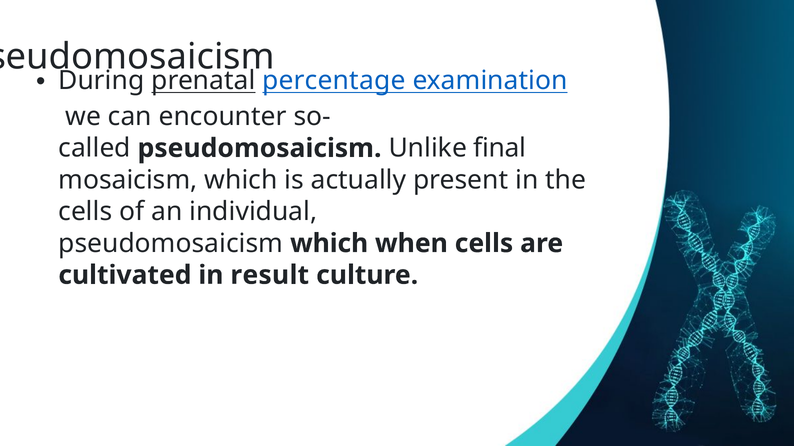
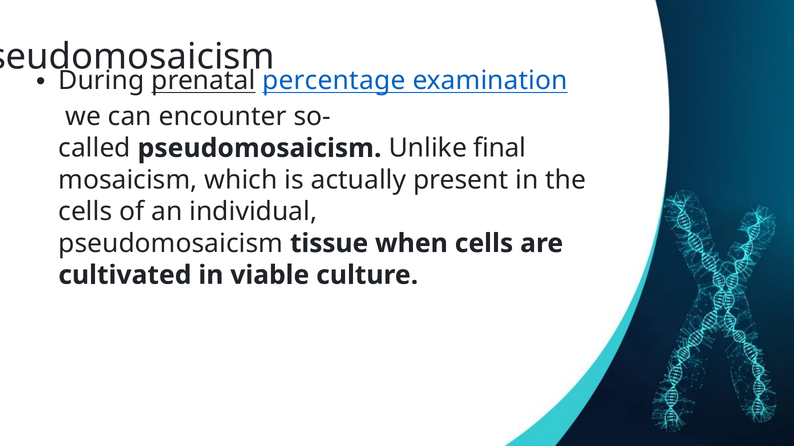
pseudomosaicism which: which -> tissue (329, 244)
result: result -> viable (270, 275)
